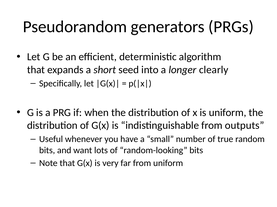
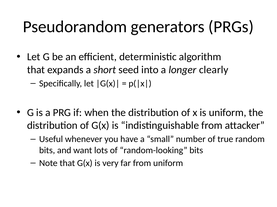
outputs: outputs -> attacker (245, 126)
